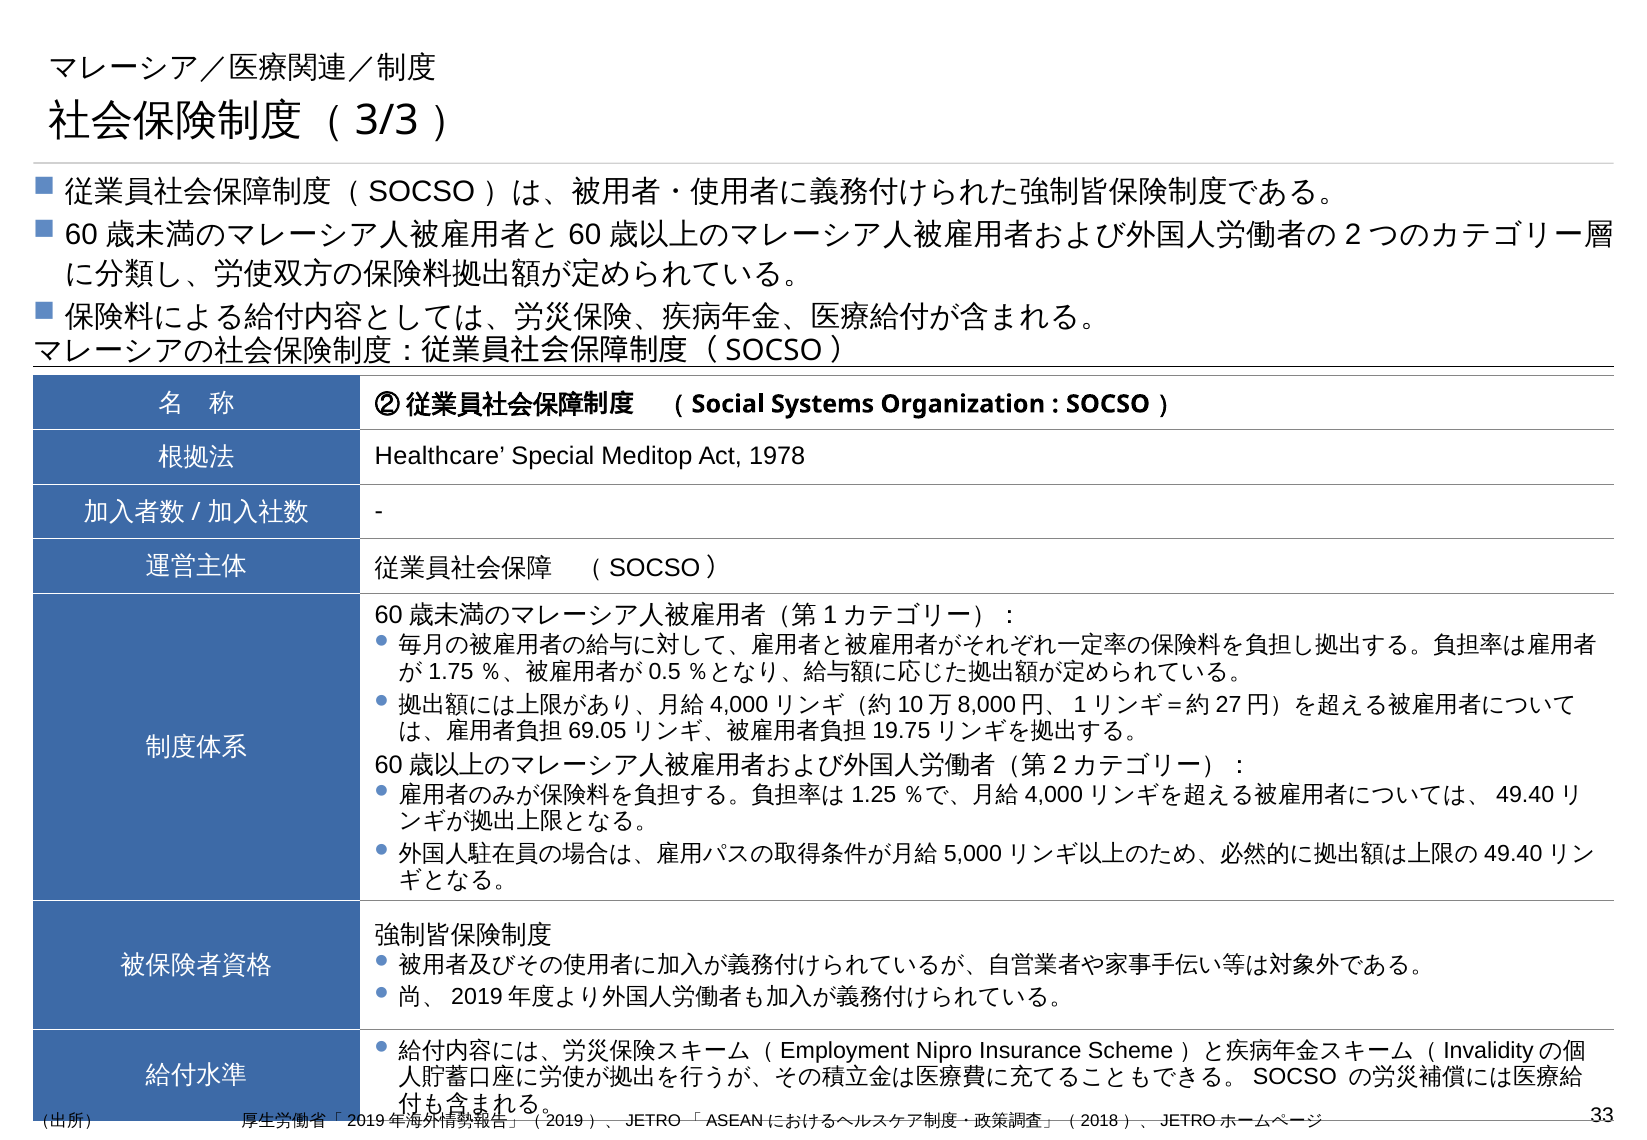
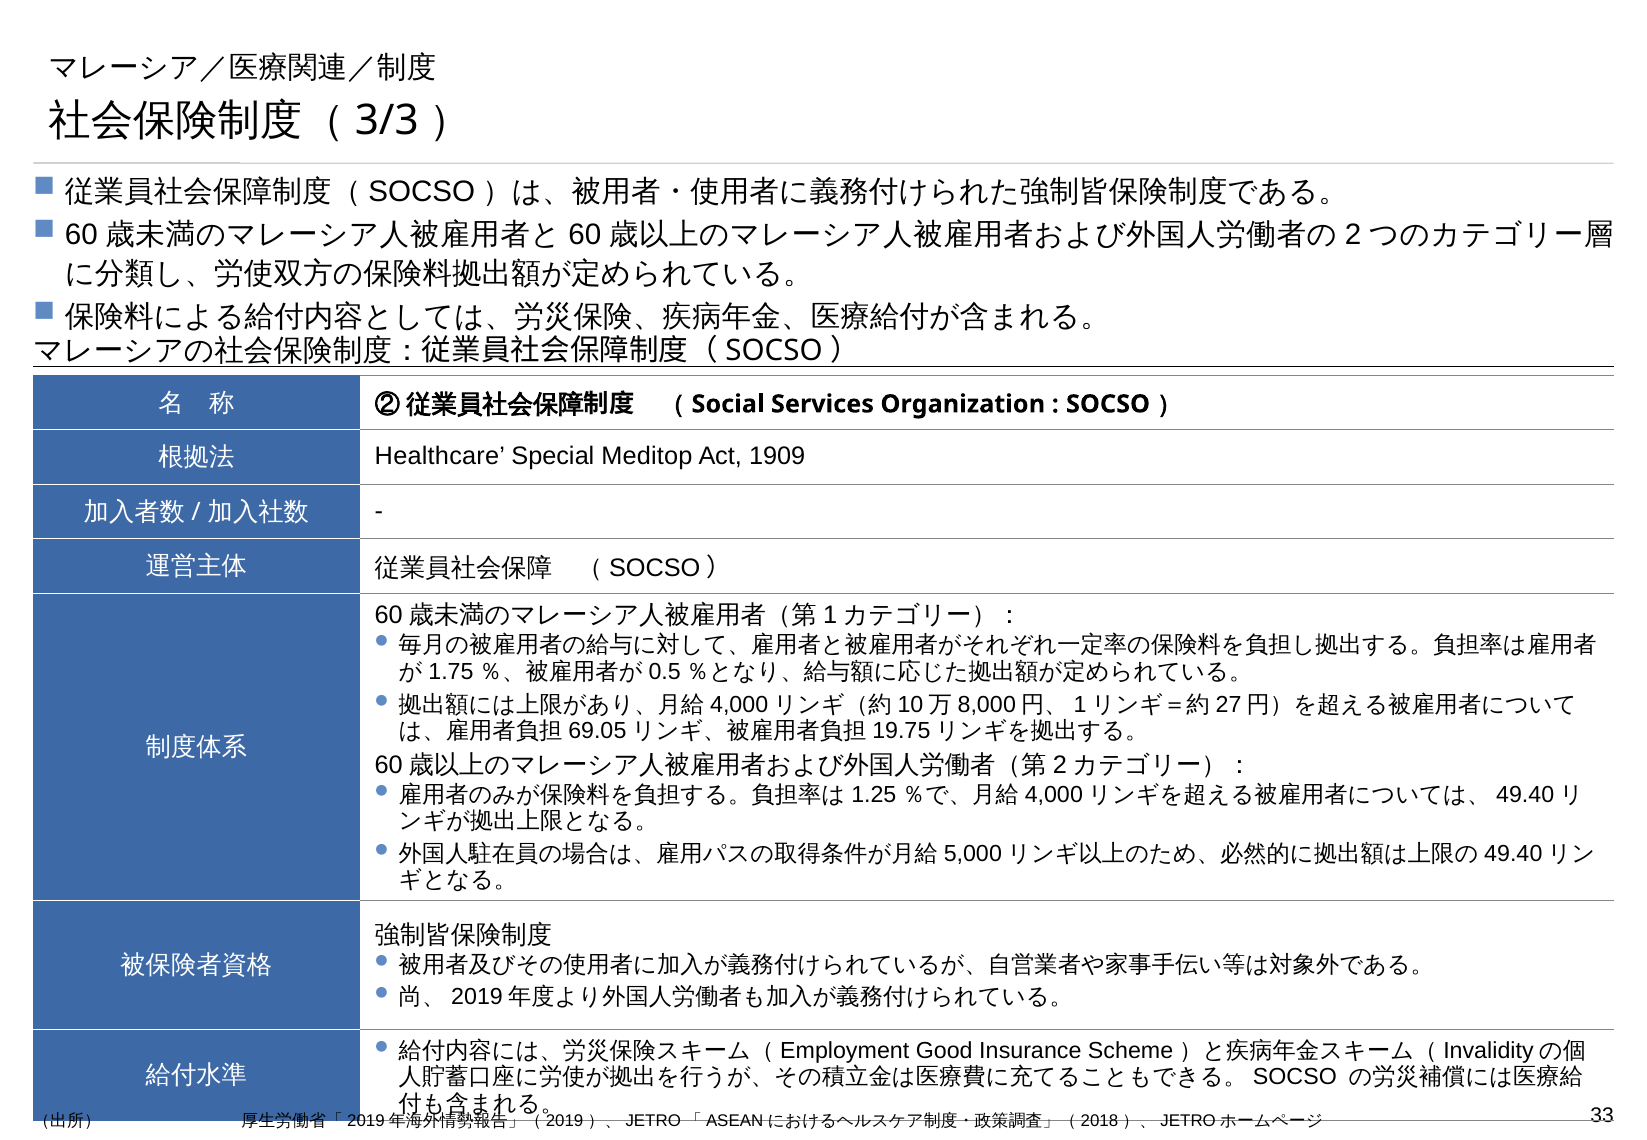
Systems: Systems -> Services (822, 404)
1978: 1978 -> 1909 (777, 456)
Nipro: Nipro -> Good (944, 1051)
